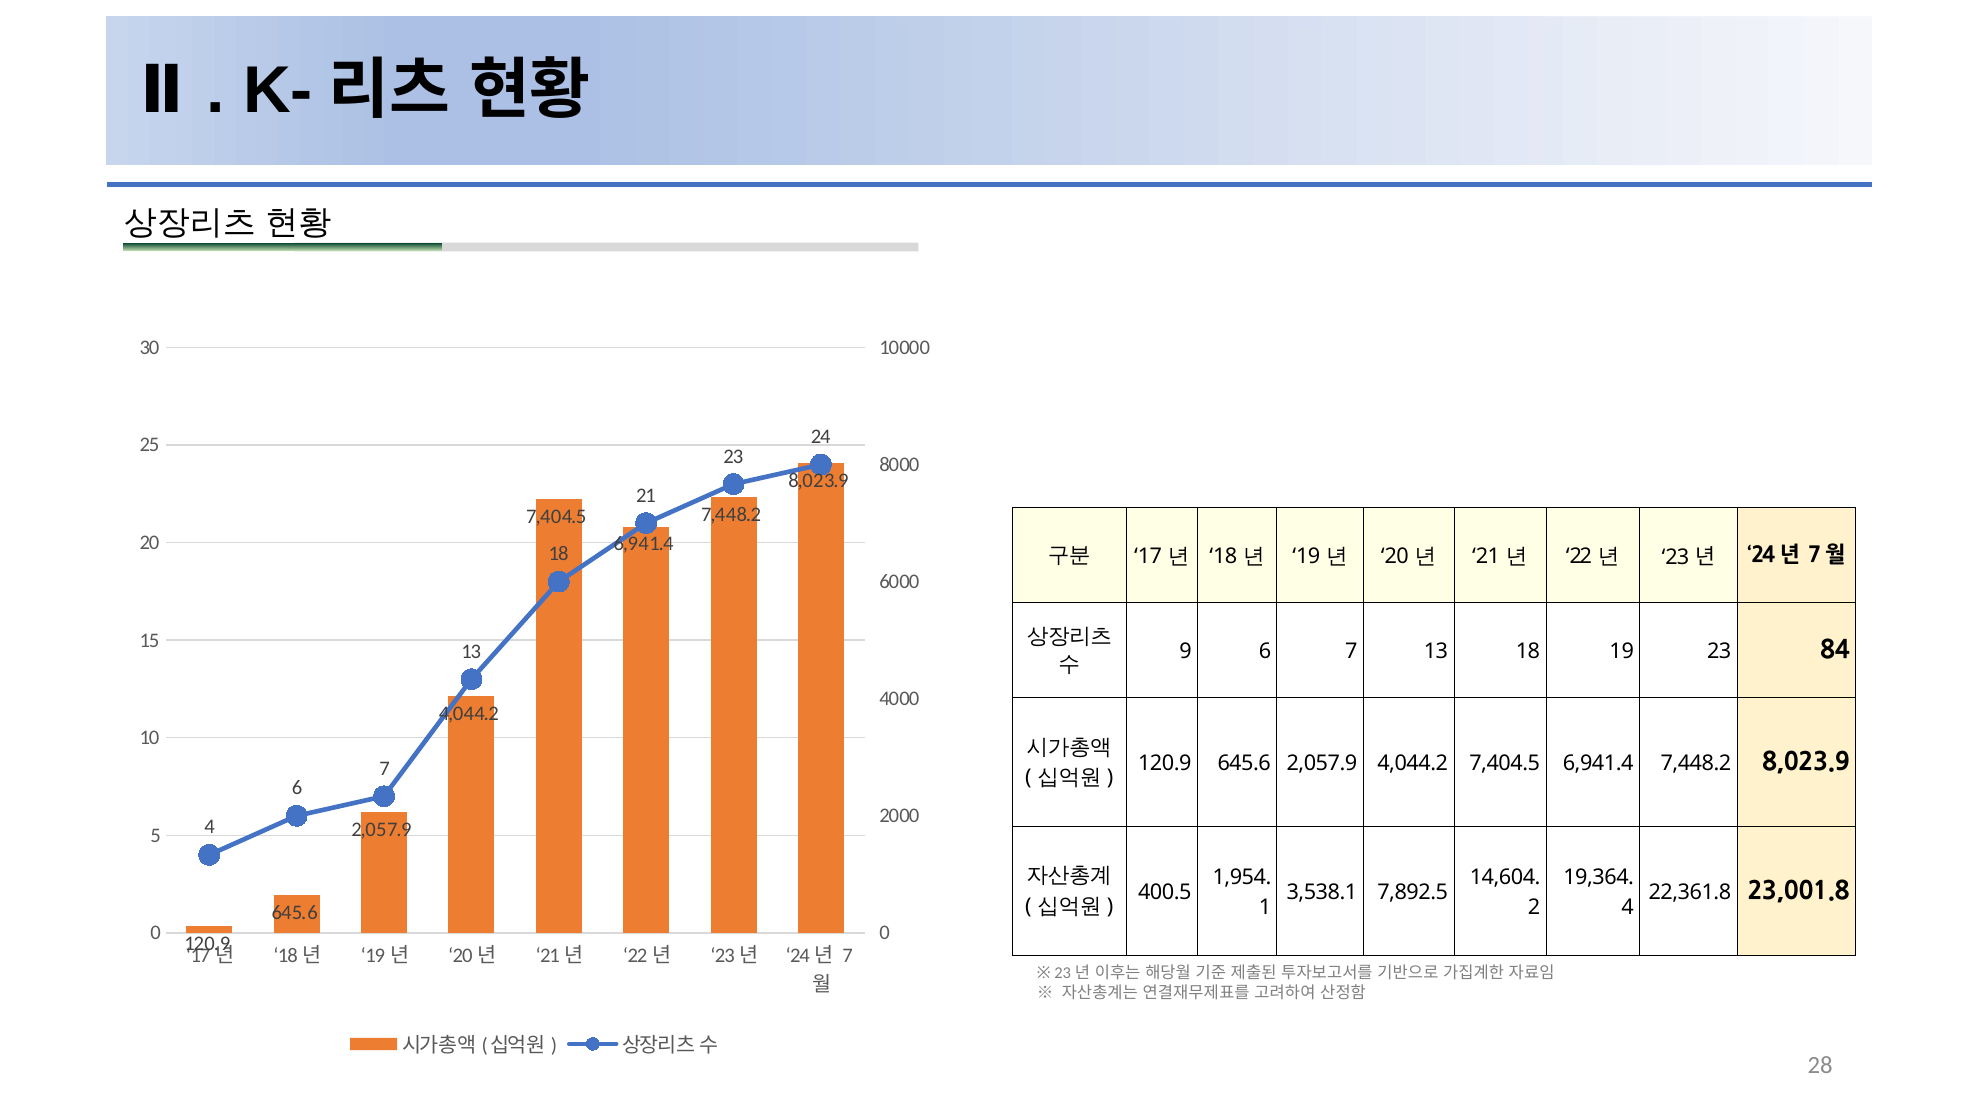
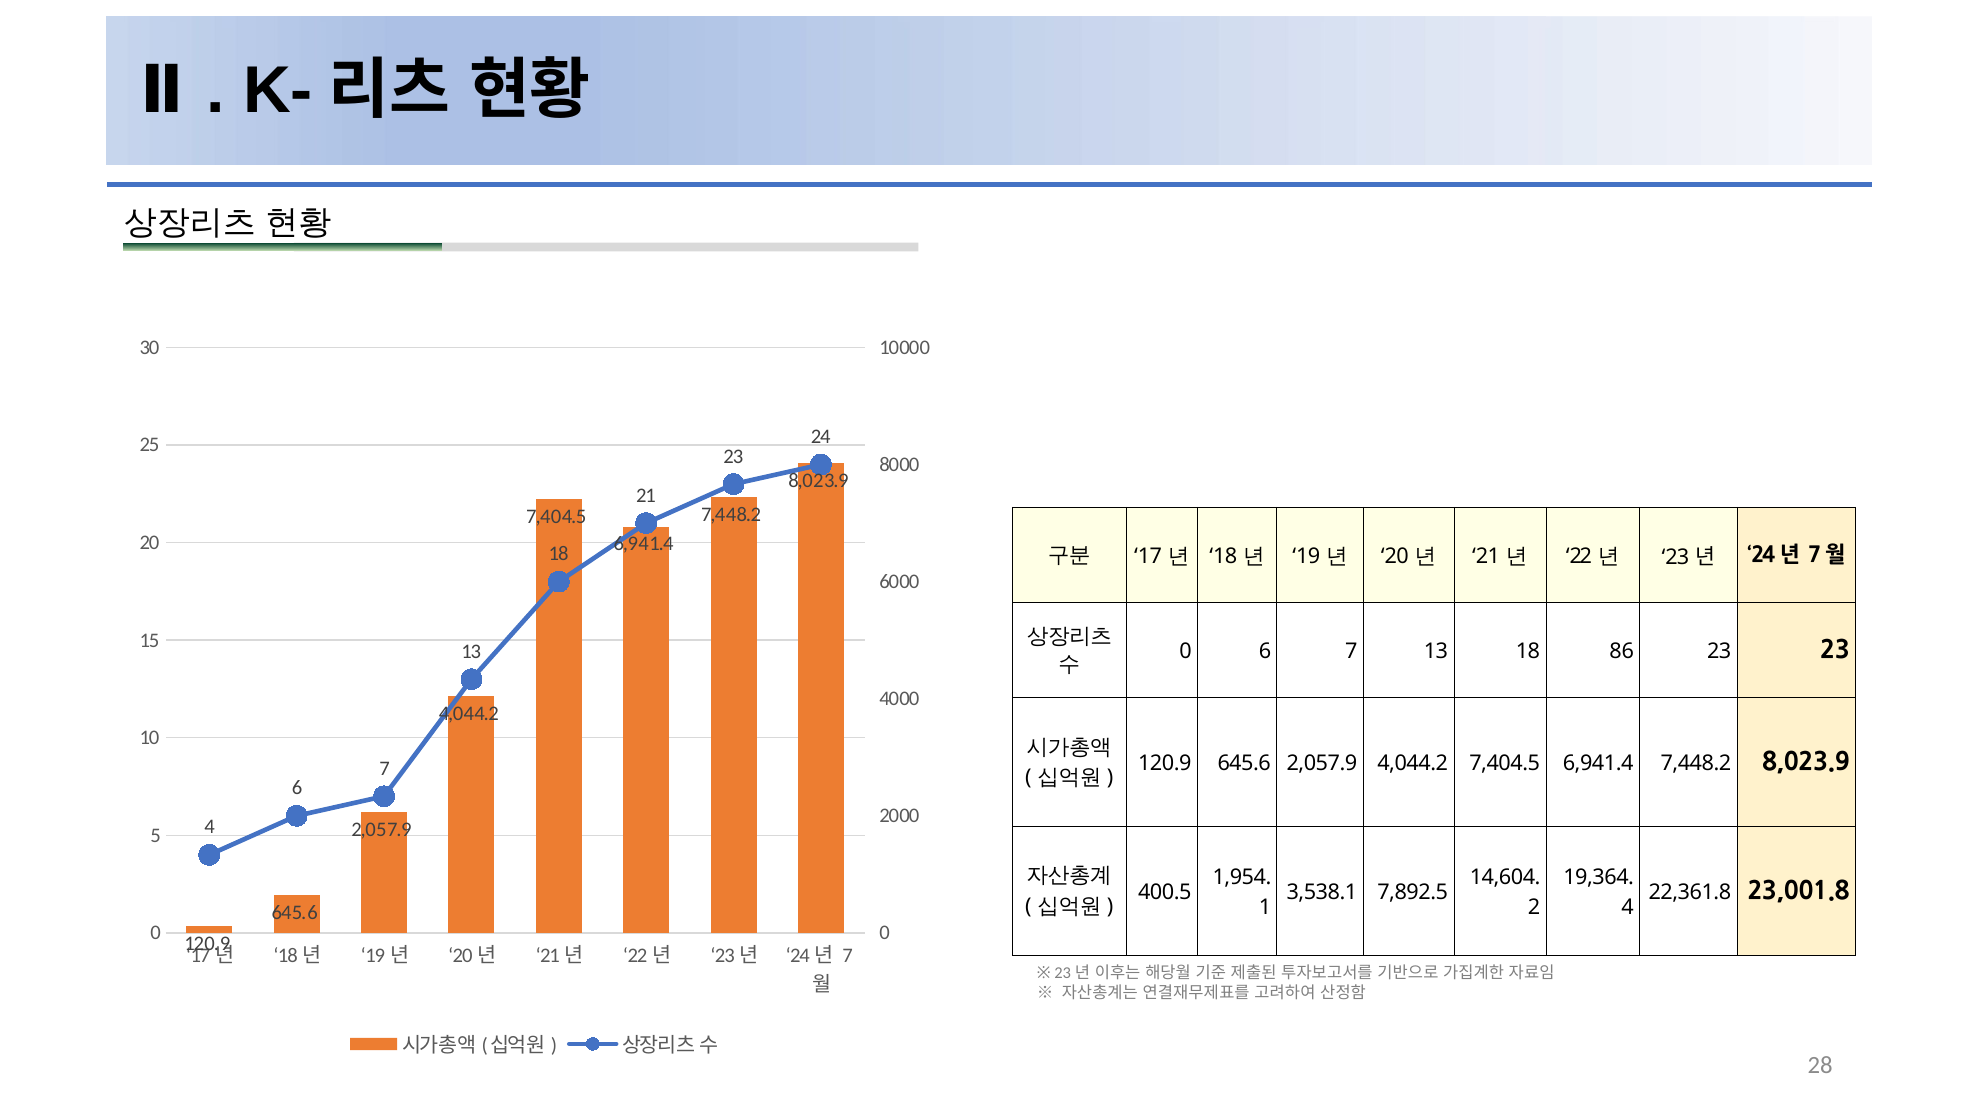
9: 9 -> 0 (1186, 651)
18 19: 19 -> 86 (1622, 651)
23 84: 84 -> 23 (1835, 651)
